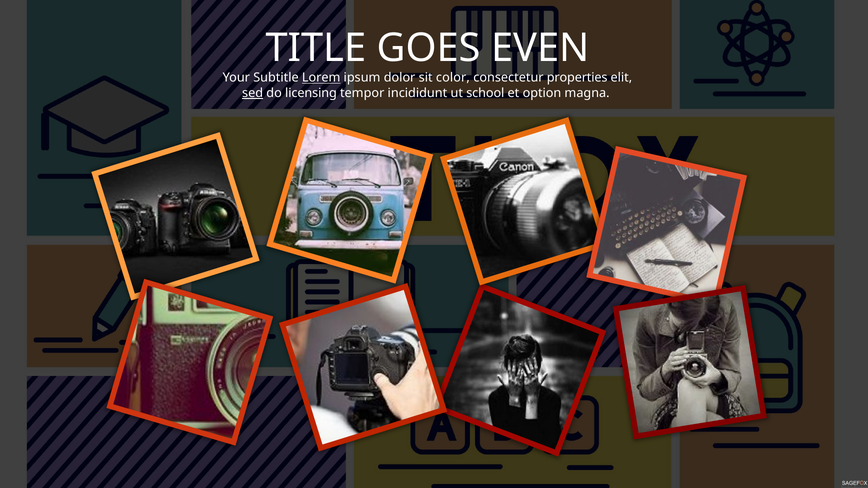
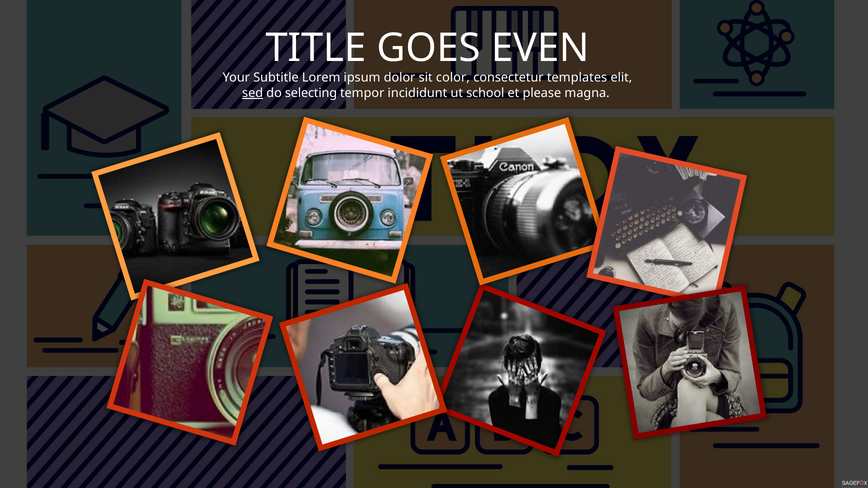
Lorem underline: present -> none (321, 78)
properties: properties -> templates (577, 78)
licensing: licensing -> selecting (311, 93)
option: option -> please (542, 93)
